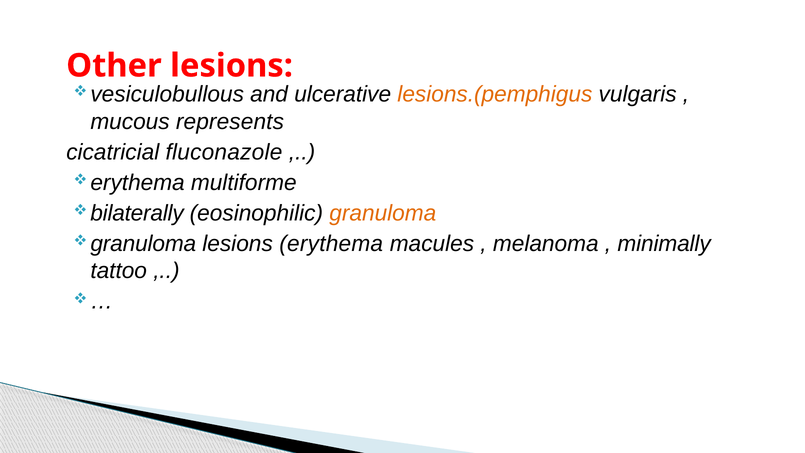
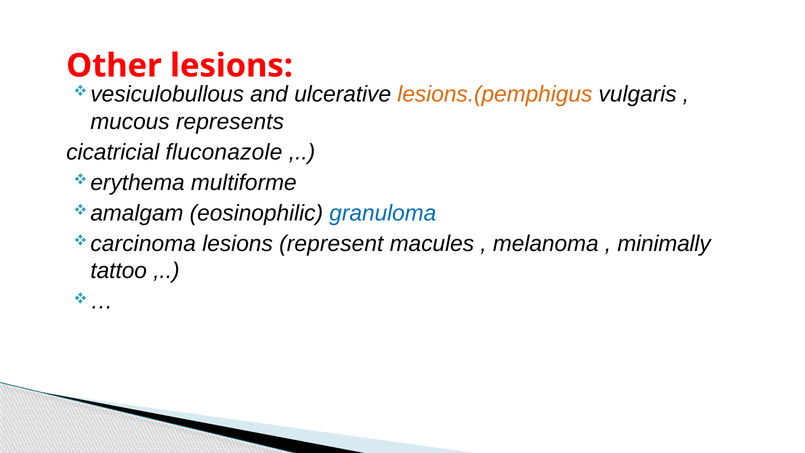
bilaterally: bilaterally -> amalgam (137, 213)
granuloma colour: orange -> blue (383, 213)
granuloma: granuloma -> carcinoma (143, 244)
lesions erythema: erythema -> represent (331, 244)
